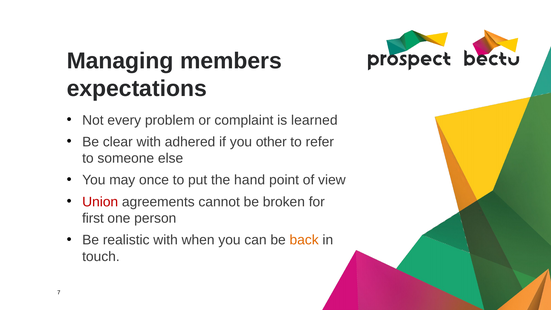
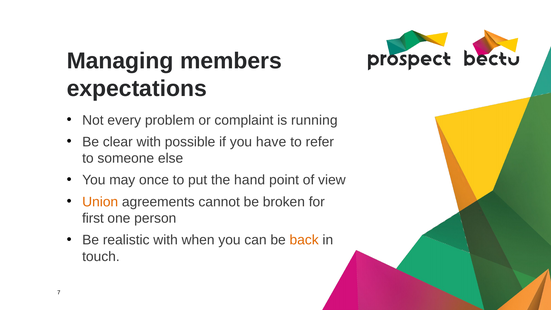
learned: learned -> running (314, 120)
adhered: adhered -> possible (190, 142)
other: other -> have (271, 142)
Union colour: red -> orange (100, 202)
